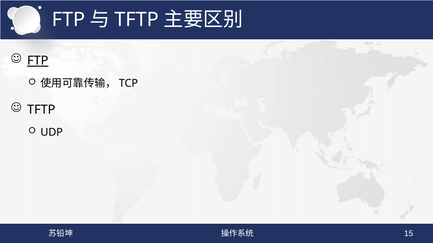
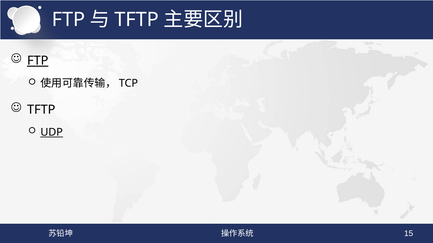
UDP underline: none -> present (52, 133)
